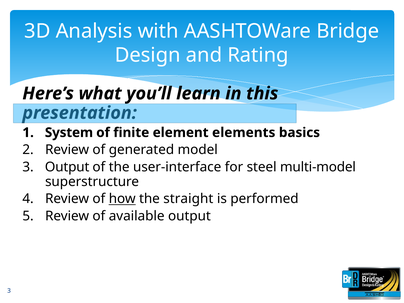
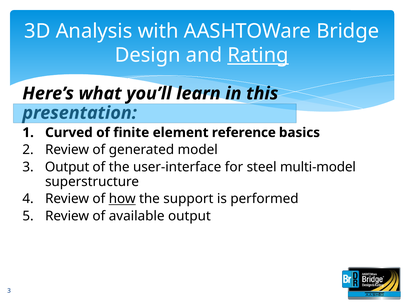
Rating underline: none -> present (258, 55)
System: System -> Curved (69, 133)
elements: elements -> reference (244, 133)
straight: straight -> support (188, 199)
